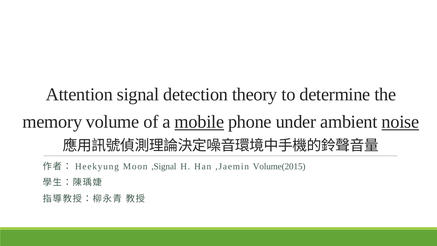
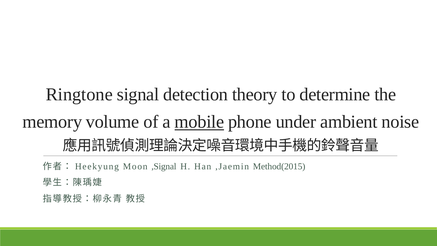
Attention: Attention -> Ringtone (79, 95)
noise underline: present -> none (400, 122)
Volume(2015: Volume(2015 -> Method(2015 (279, 166)
